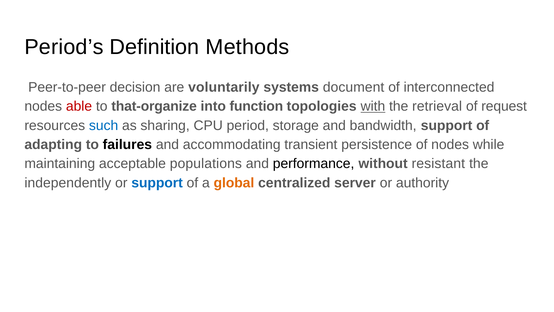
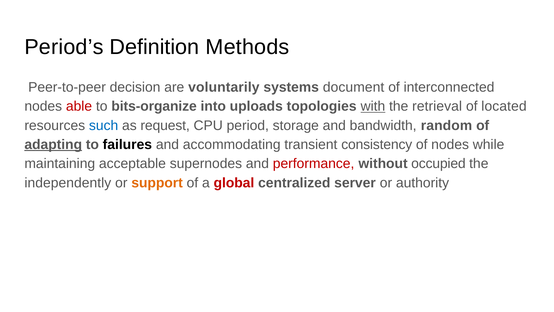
that-organize: that-organize -> bits-organize (154, 106)
function: function -> uploads (256, 106)
request: request -> located (504, 106)
sharing: sharing -> request (165, 125)
bandwidth support: support -> random (447, 125)
adapting underline: none -> present (53, 144)
persistence: persistence -> consistency (377, 144)
populations: populations -> supernodes (206, 164)
performance colour: black -> red (314, 164)
resistant: resistant -> occupied (438, 164)
support colour: blue -> orange (157, 183)
global colour: orange -> red (234, 183)
